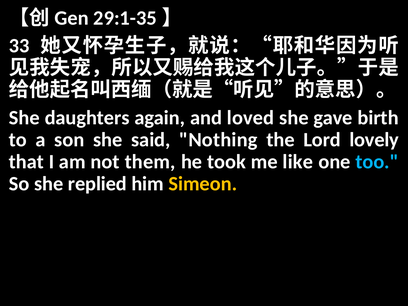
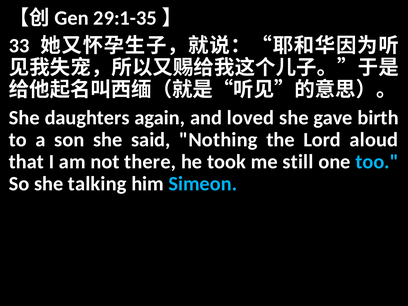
lovely: lovely -> aloud (374, 140)
them: them -> there (150, 162)
like: like -> still (298, 162)
replied: replied -> talking (97, 184)
Simeon colour: yellow -> light blue (203, 184)
